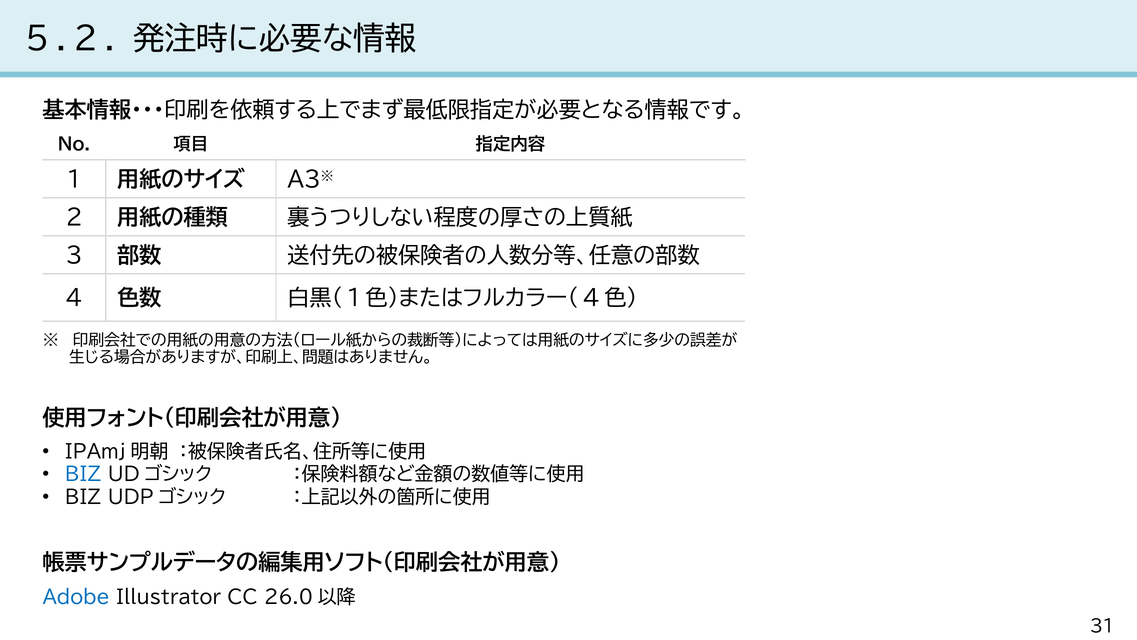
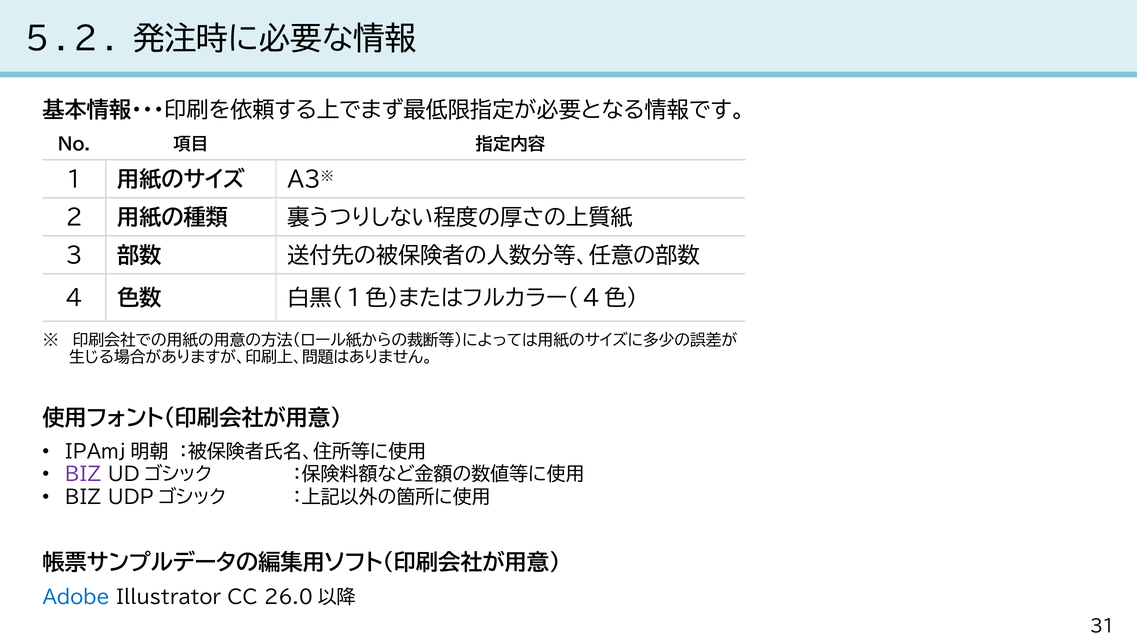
BIZ colour: blue -> purple (83, 474)
